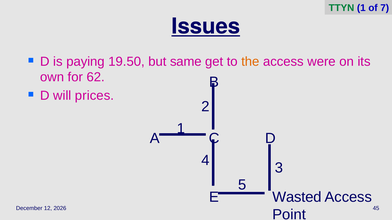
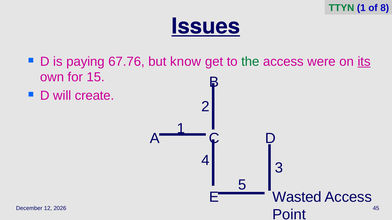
7: 7 -> 8 (385, 8)
19.50: 19.50 -> 67.76 (127, 62)
same: same -> know (186, 62)
the colour: orange -> green (250, 62)
its underline: none -> present (364, 62)
62: 62 -> 15 (96, 77)
prices: prices -> create (95, 96)
